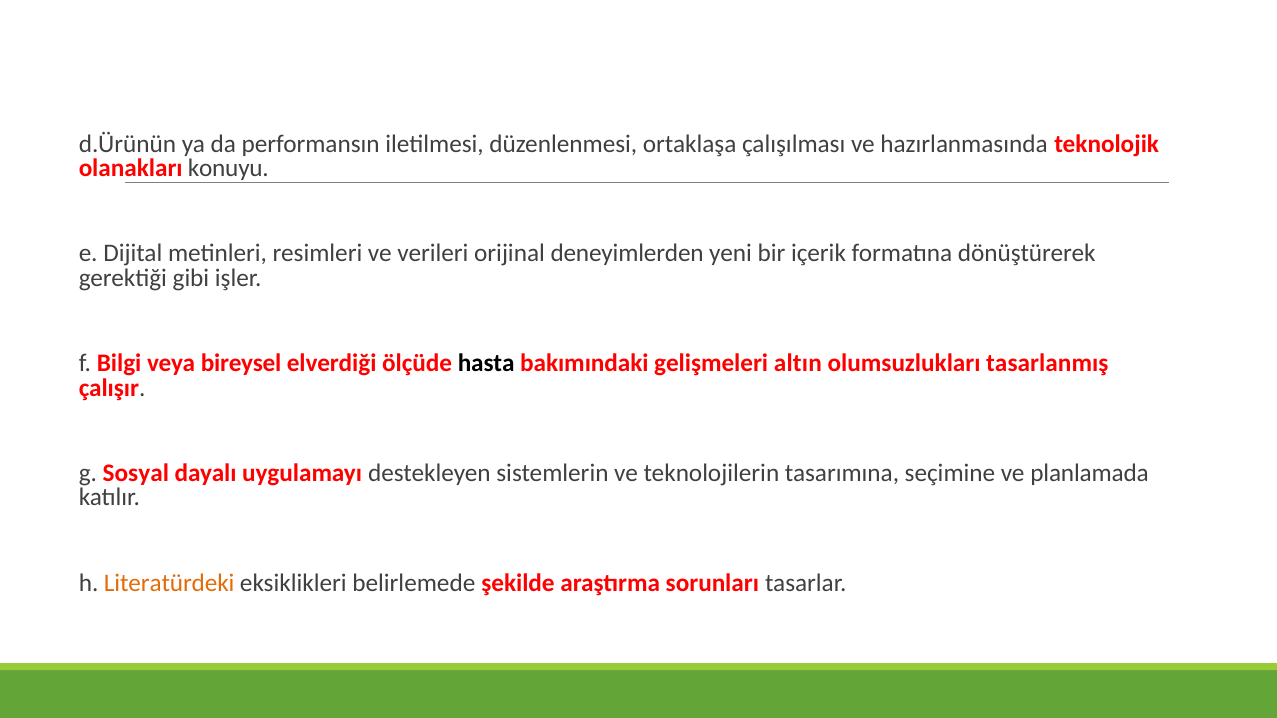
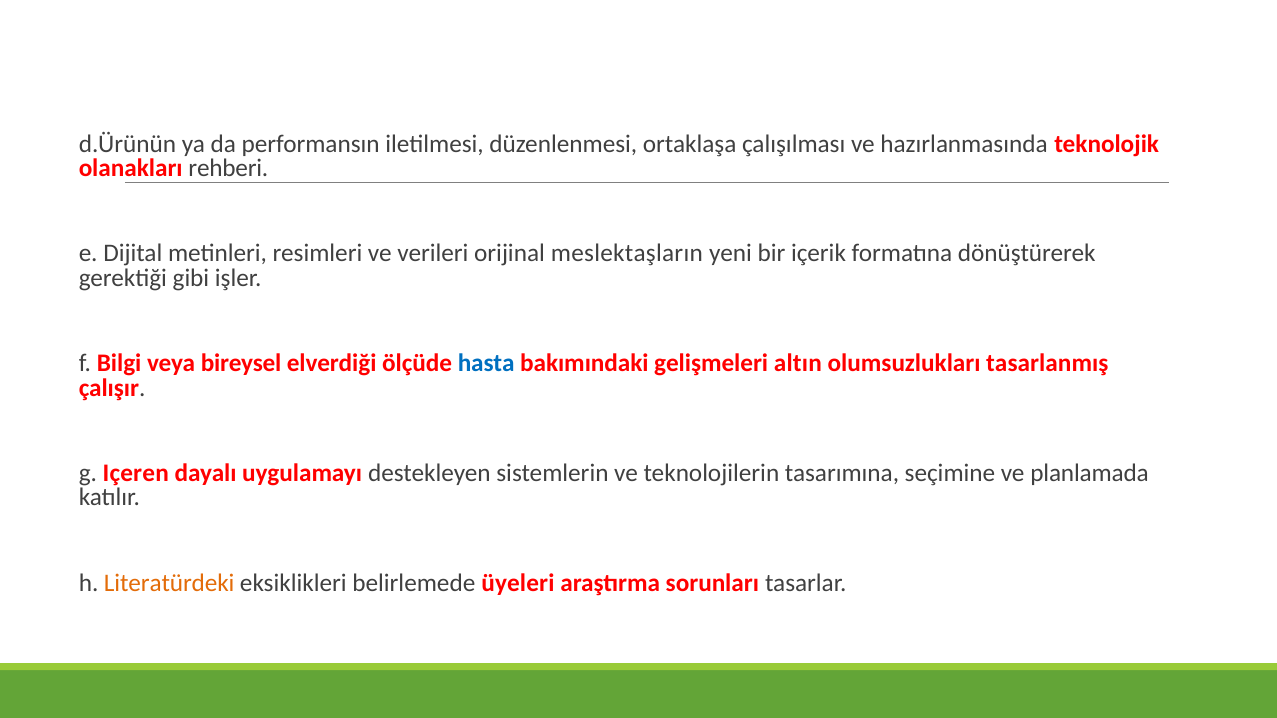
konuyu: konuyu -> rehberi (228, 168)
deneyimlerden: deneyimlerden -> meslektaşların (627, 254)
hasta colour: black -> blue (486, 363)
Sosyal: Sosyal -> Içeren (136, 473)
şekilde: şekilde -> üyeleri (518, 583)
